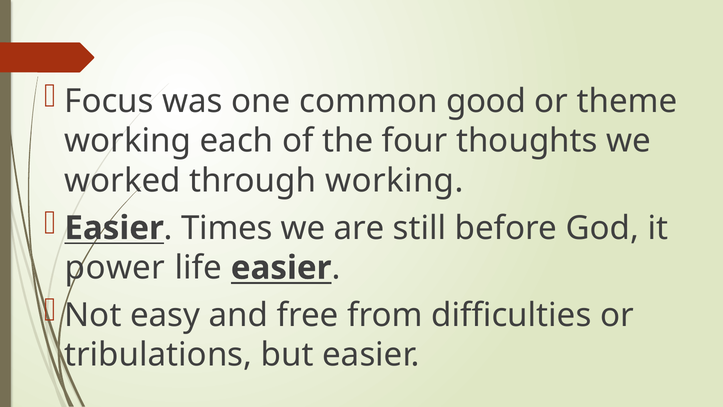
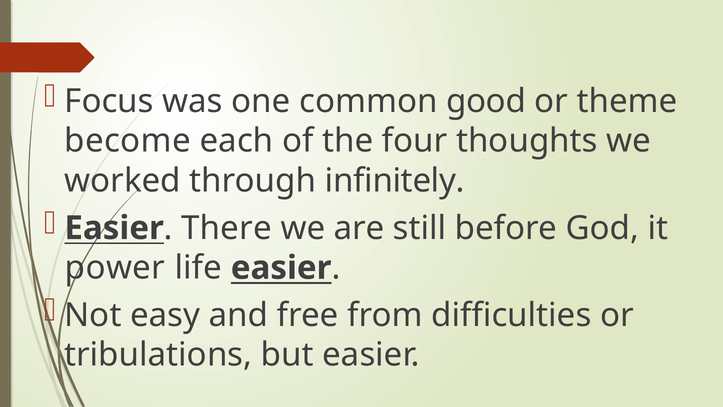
working: working -> become (128, 141)
through working: working -> infinitely (395, 181)
Times: Times -> There (227, 228)
